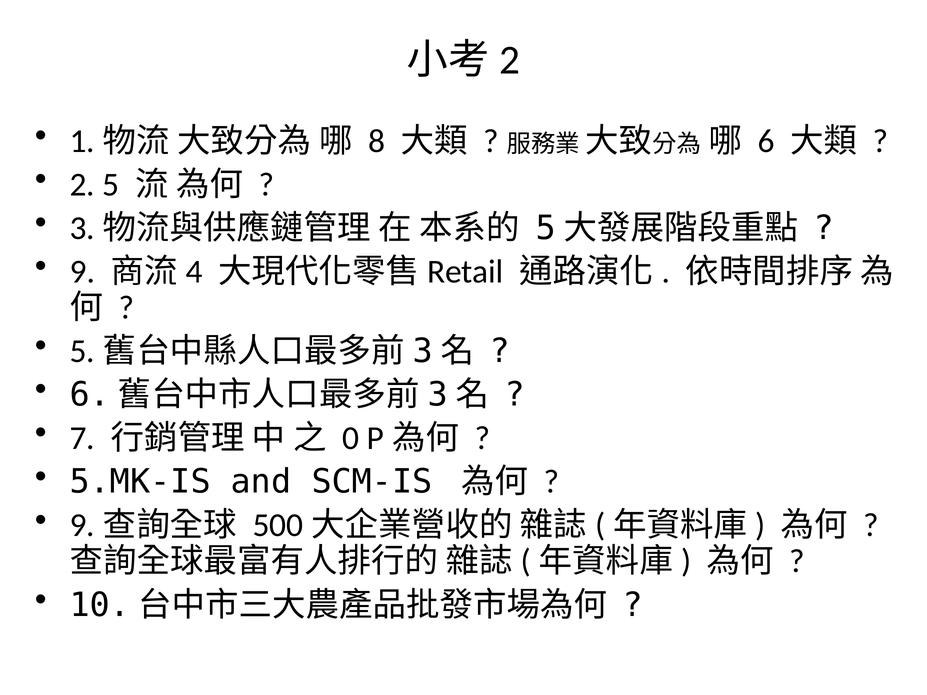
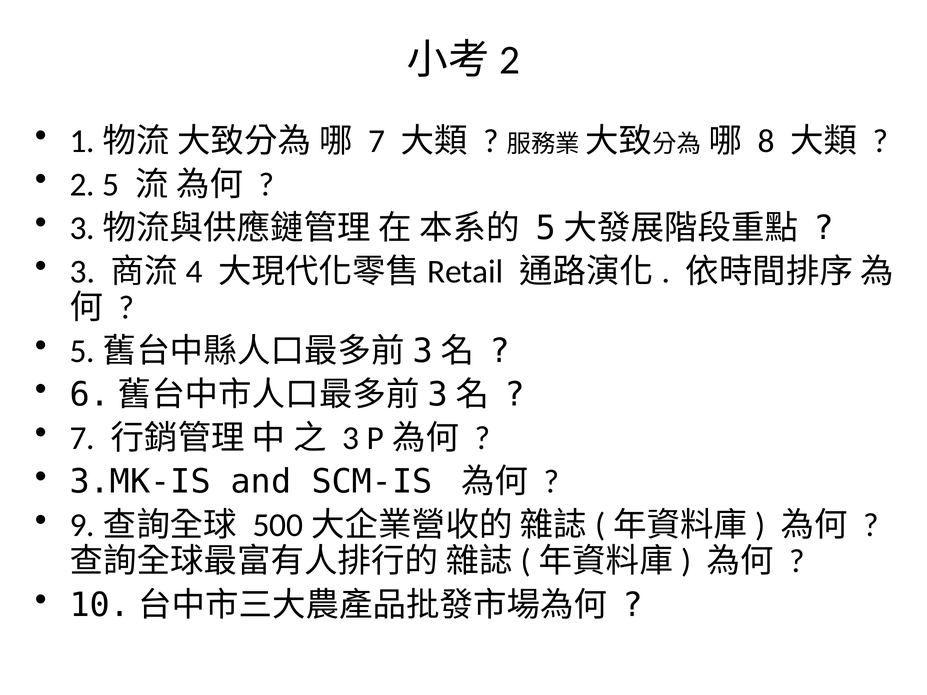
8: 8 -> 7 (377, 141)
6: 6 -> 8 (766, 141)
9: 9 -> 3 (82, 272)
0: 0 -> 3 (351, 438)
5.MK-IS: 5.MK-IS -> 3.MK-IS (140, 482)
